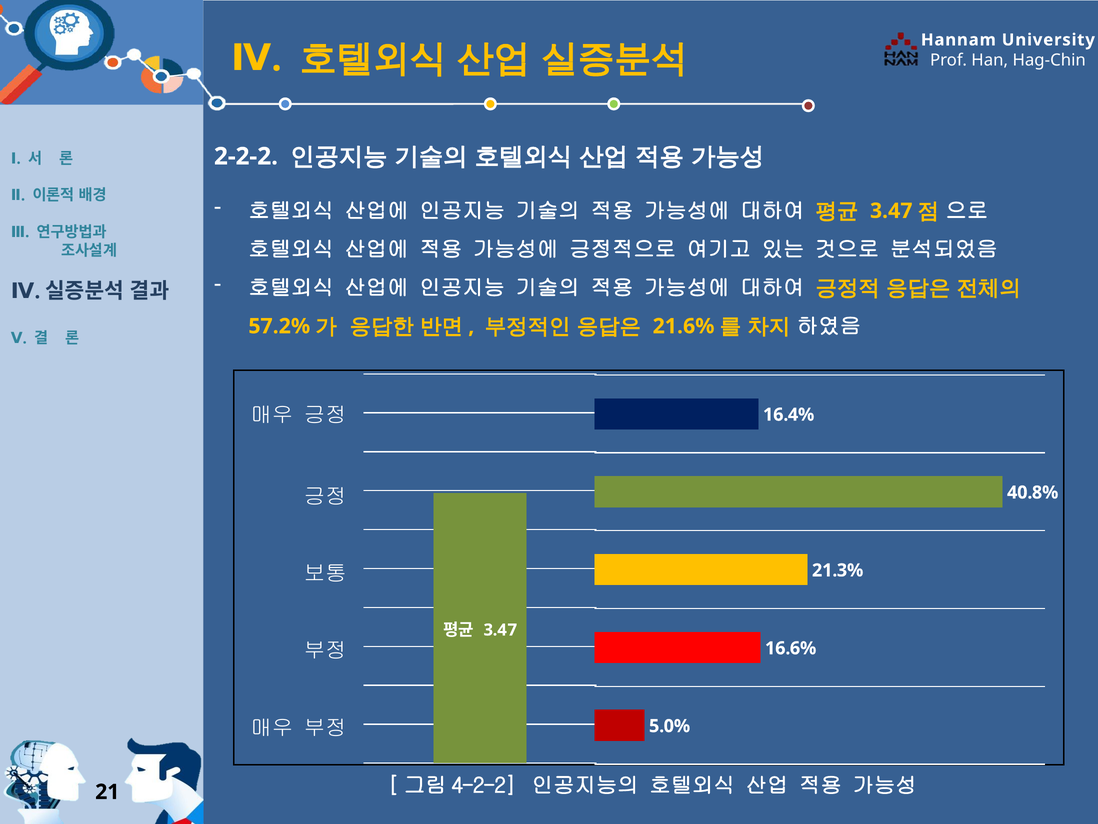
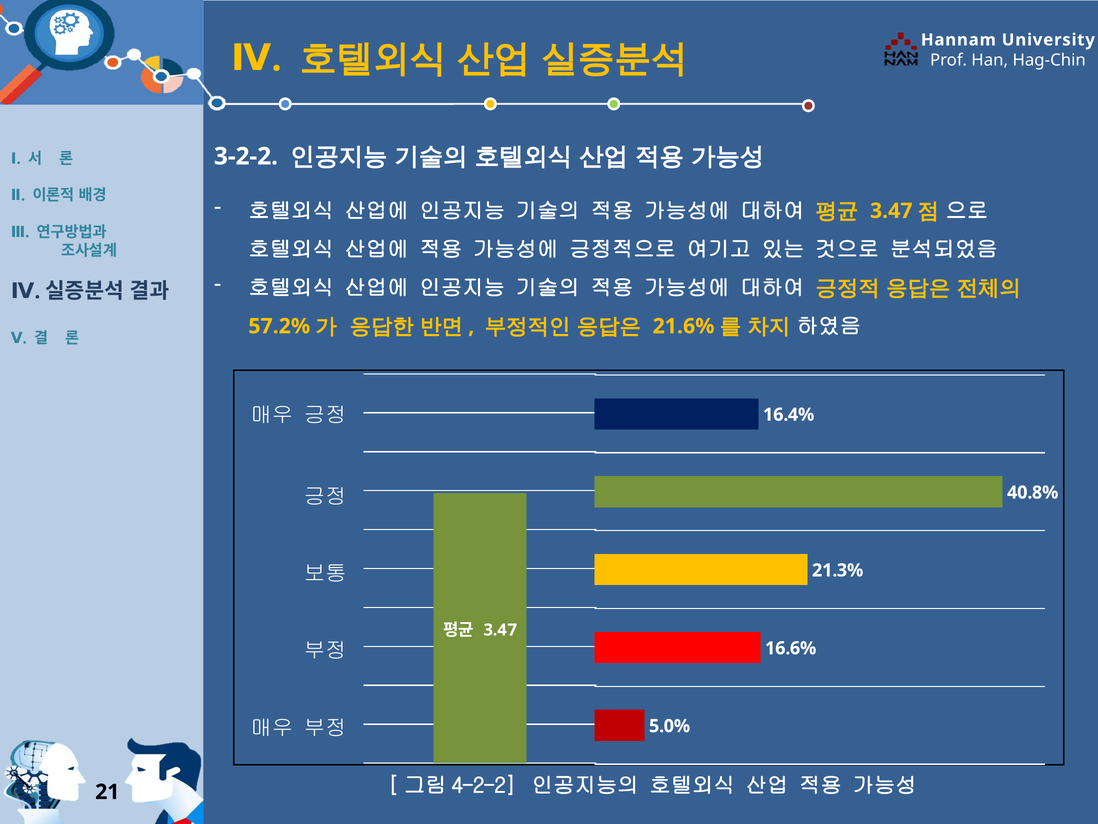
2-2-2: 2-2-2 -> 3-2-2 (246, 156)
